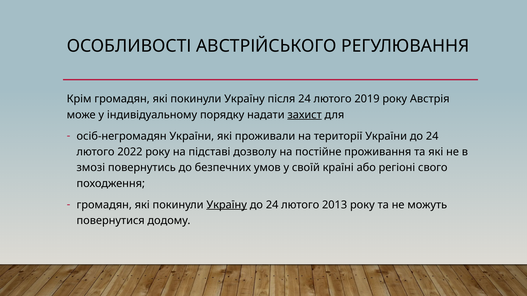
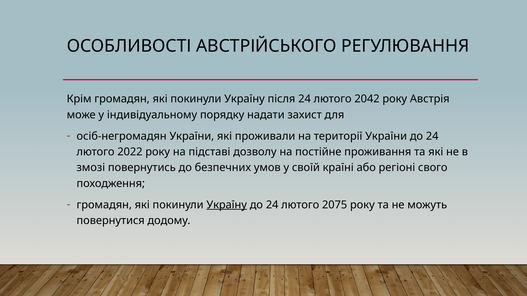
2019: 2019 -> 2042 (367, 99)
захист underline: present -> none (305, 115)
2013: 2013 -> 2075 (335, 205)
